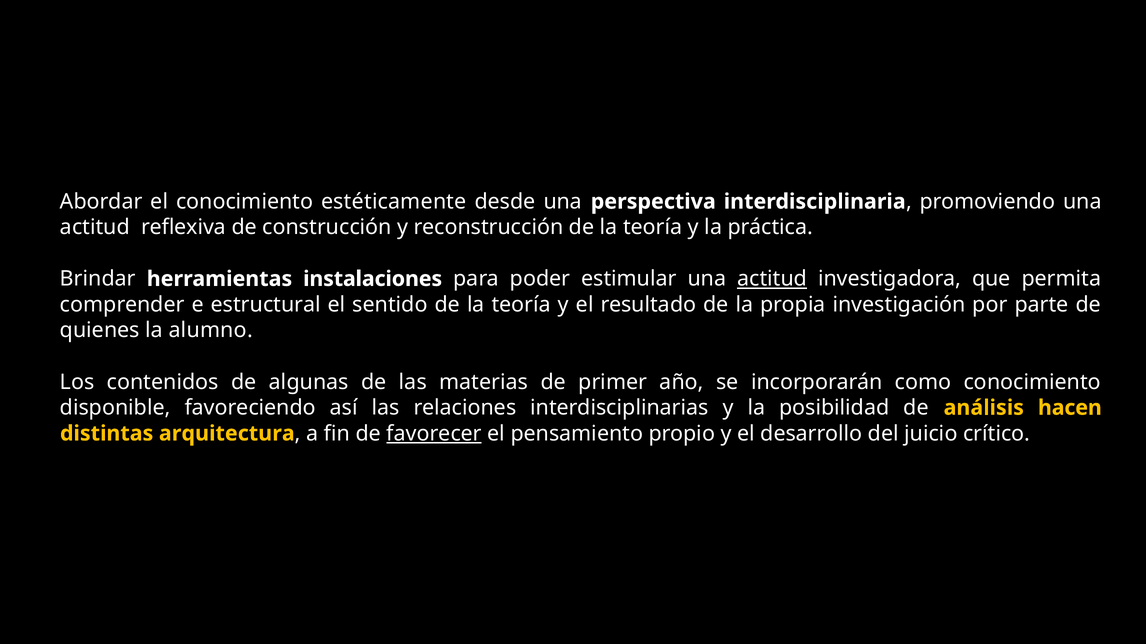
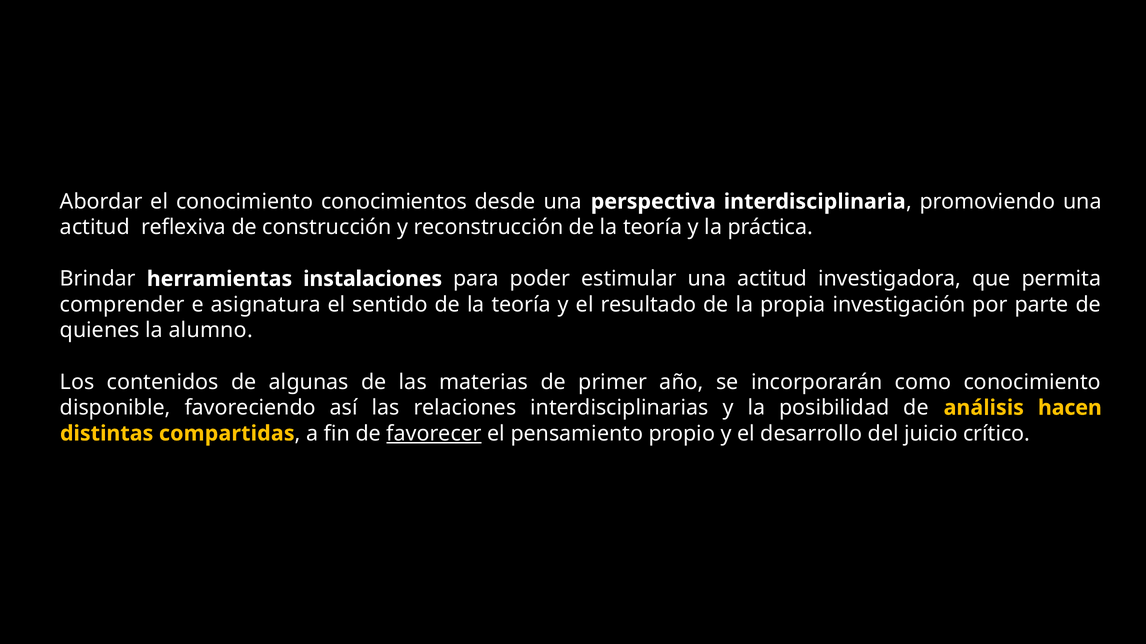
estéticamente: estéticamente -> conocimientos (394, 202)
actitud underline: present -> none (772, 279)
estructural: estructural -> asignatura (266, 305)
arquitectura: arquitectura -> compartidas (227, 434)
